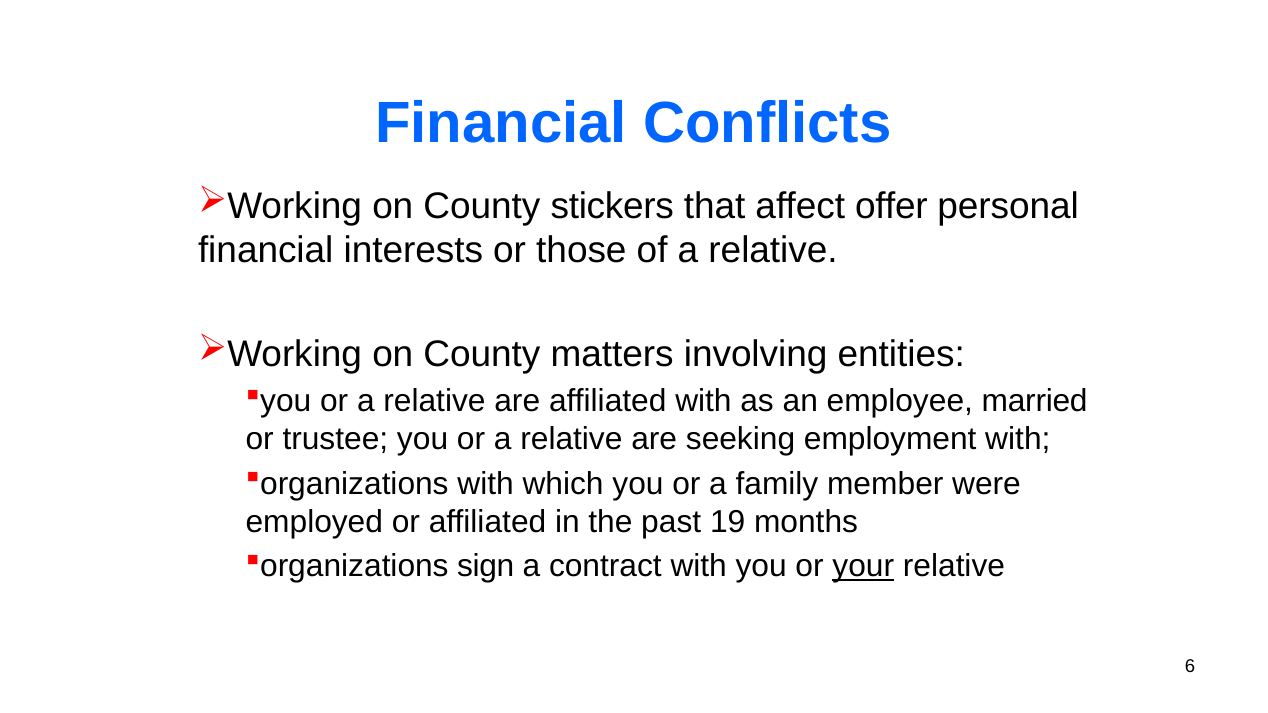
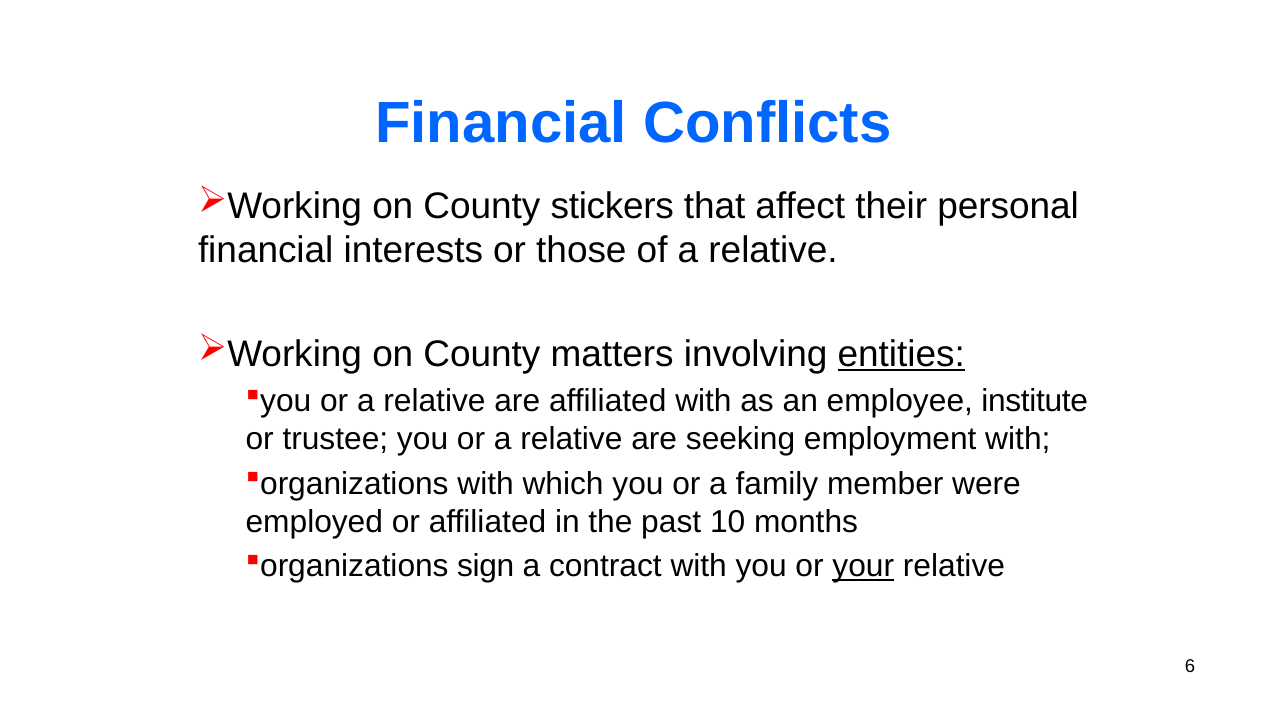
offer: offer -> their (891, 206)
entities underline: none -> present (901, 354)
married: married -> institute (1035, 401)
19: 19 -> 10 (728, 522)
